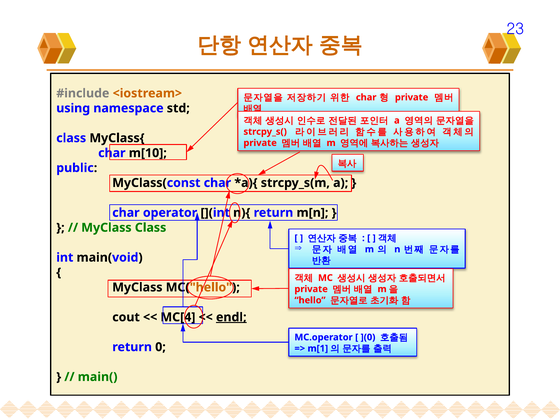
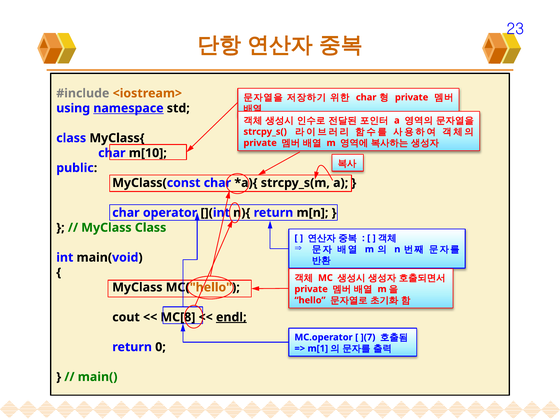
namespace underline: none -> present (128, 108)
MC[4: MC[4 -> MC[8 (178, 317)
](0: ](0 -> ](7 (368, 337)
